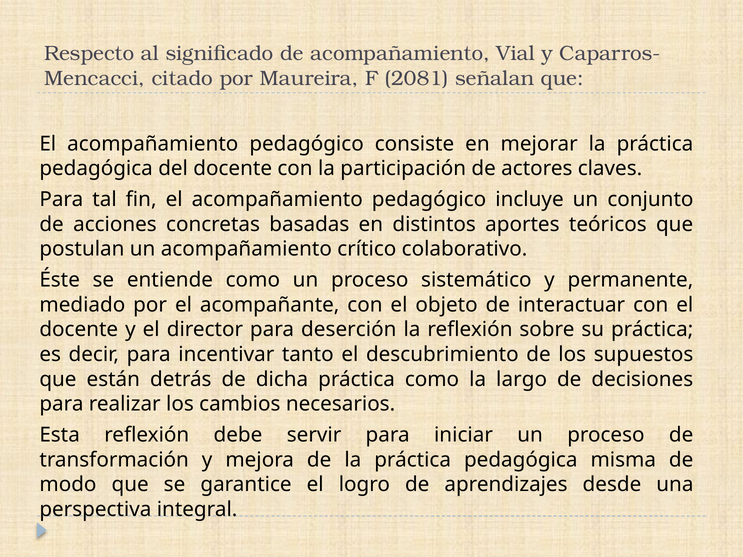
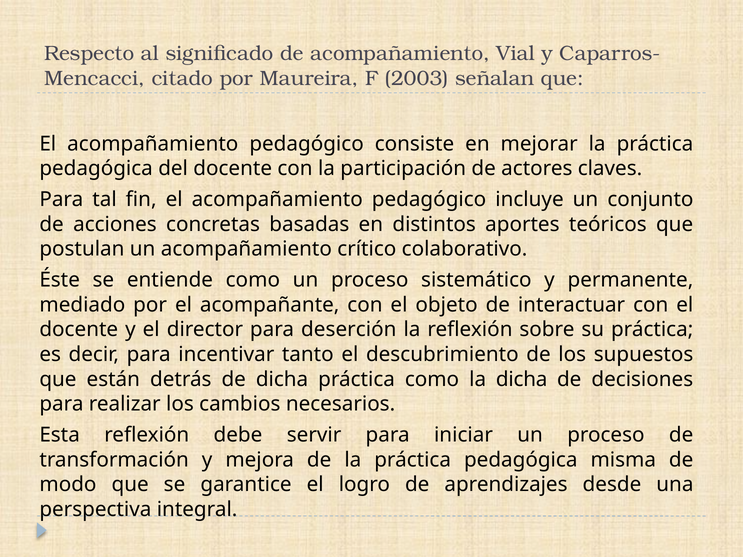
2081: 2081 -> 2003 (417, 78)
la largo: largo -> dicha (522, 379)
